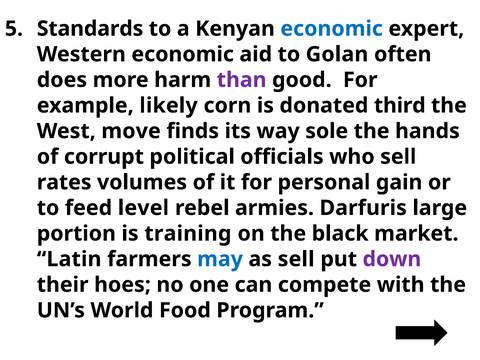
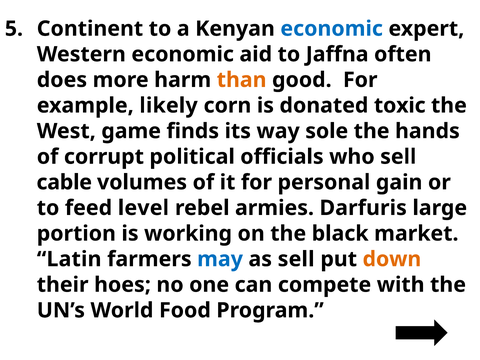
Standards: Standards -> Continent (90, 29)
Golan: Golan -> Jaffna (337, 54)
than colour: purple -> orange (242, 80)
third: third -> toxic (400, 106)
move: move -> game (131, 131)
rates: rates -> cable (64, 182)
training: training -> working (188, 234)
down colour: purple -> orange (392, 259)
